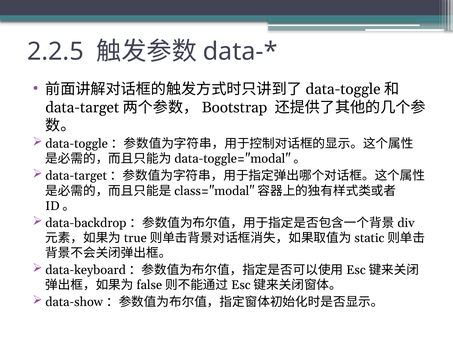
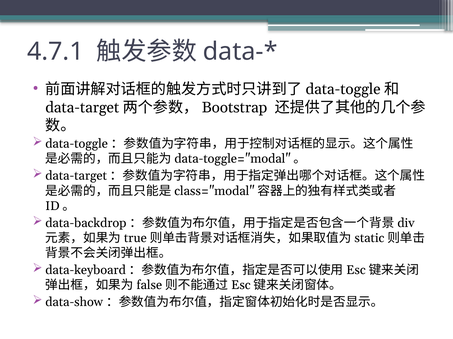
2.2.5: 2.2.5 -> 4.7.1 (55, 52)
